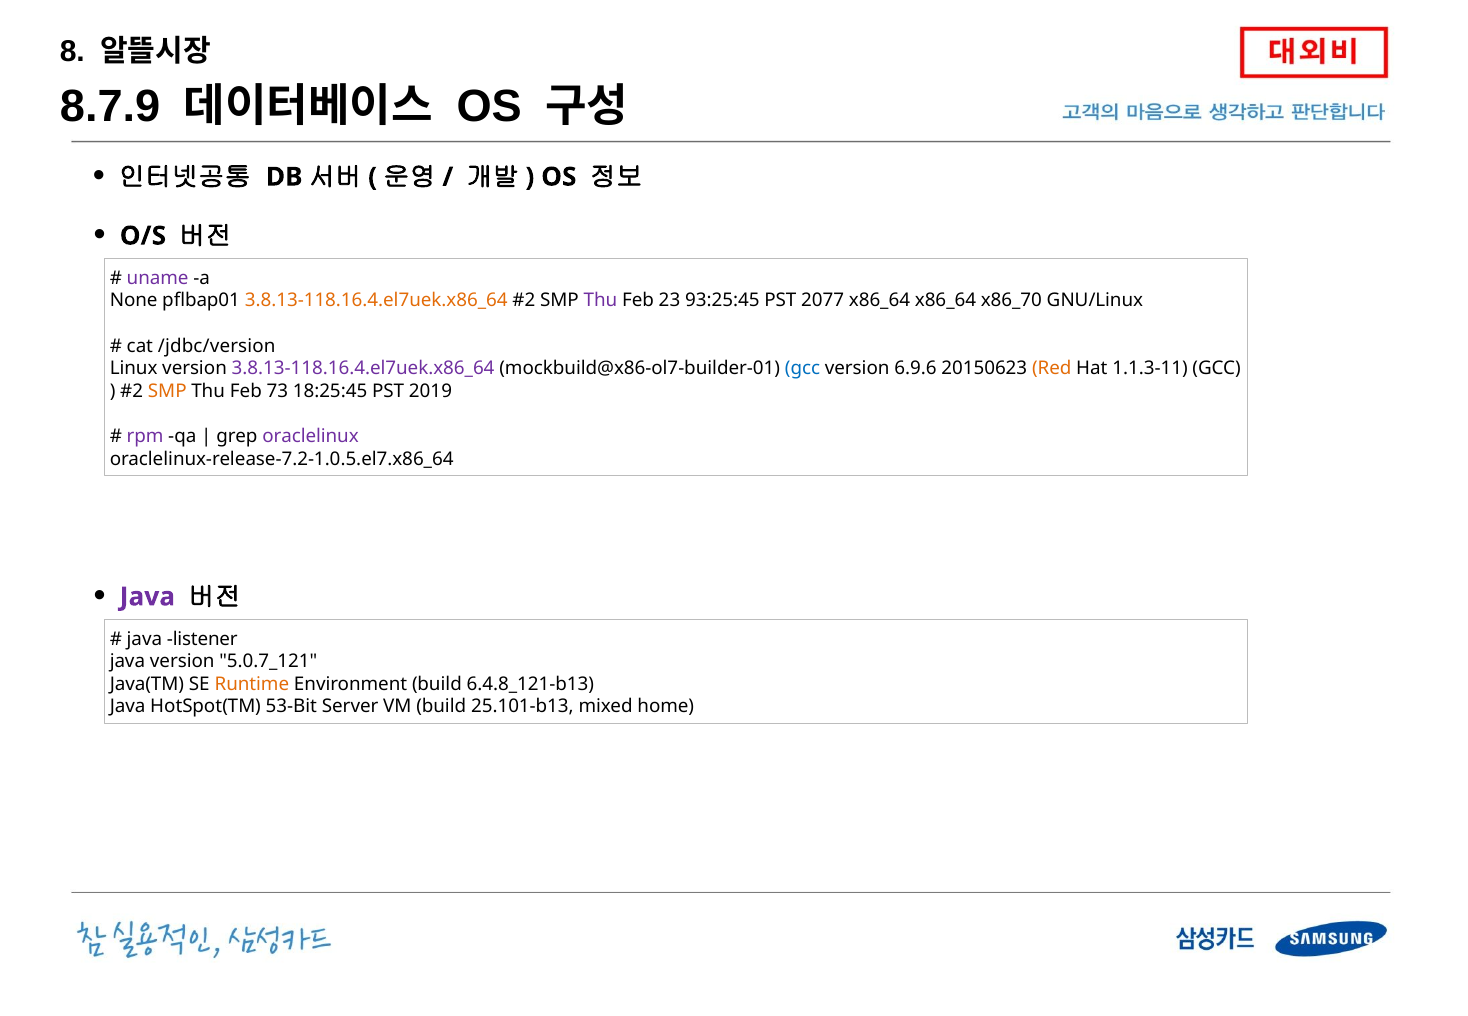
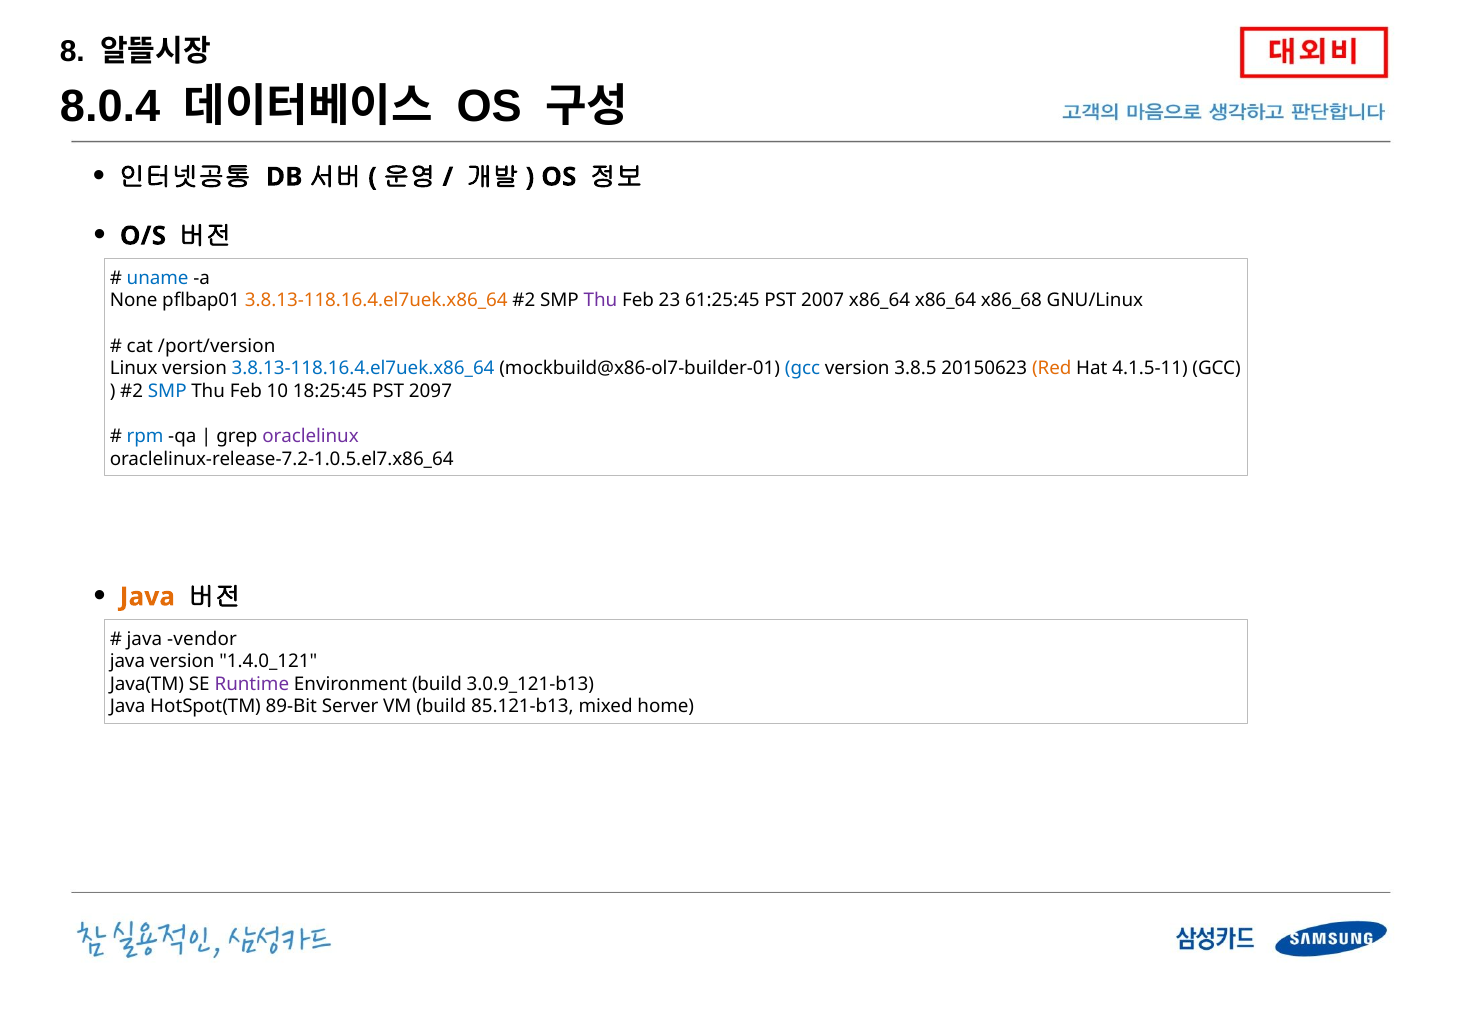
8.7.9: 8.7.9 -> 8.0.4 (110, 107)
uname colour: purple -> blue (158, 278)
93:25:45: 93:25:45 -> 61:25:45 (722, 301)
2077: 2077 -> 2007 (823, 301)
x86_70: x86_70 -> x86_68 (1011, 301)
/jdbc/version: /jdbc/version -> /port/version (217, 346)
3.8.13-118.16.4.el7uek.x86_64 colour: purple -> blue (363, 369)
6.9.6: 6.9.6 -> 3.8.5 (916, 369)
1.1.3-11: 1.1.3-11 -> 4.1.5-11 (1150, 369)
SMP colour: orange -> blue (167, 391)
73: 73 -> 10 (277, 391)
2019: 2019 -> 2097 (430, 391)
rpm colour: purple -> blue (145, 436)
Java colour: purple -> orange (147, 597)
listener: listener -> vendor (202, 639)
5.0.7_121: 5.0.7_121 -> 1.4.0_121 (268, 662)
Runtime colour: orange -> purple (252, 684)
6.4.8_121-b13: 6.4.8_121-b13 -> 3.0.9_121-b13 (530, 684)
53-Bit: 53-Bit -> 89-Bit (291, 707)
25.101-b13: 25.101-b13 -> 85.121-b13 (522, 707)
